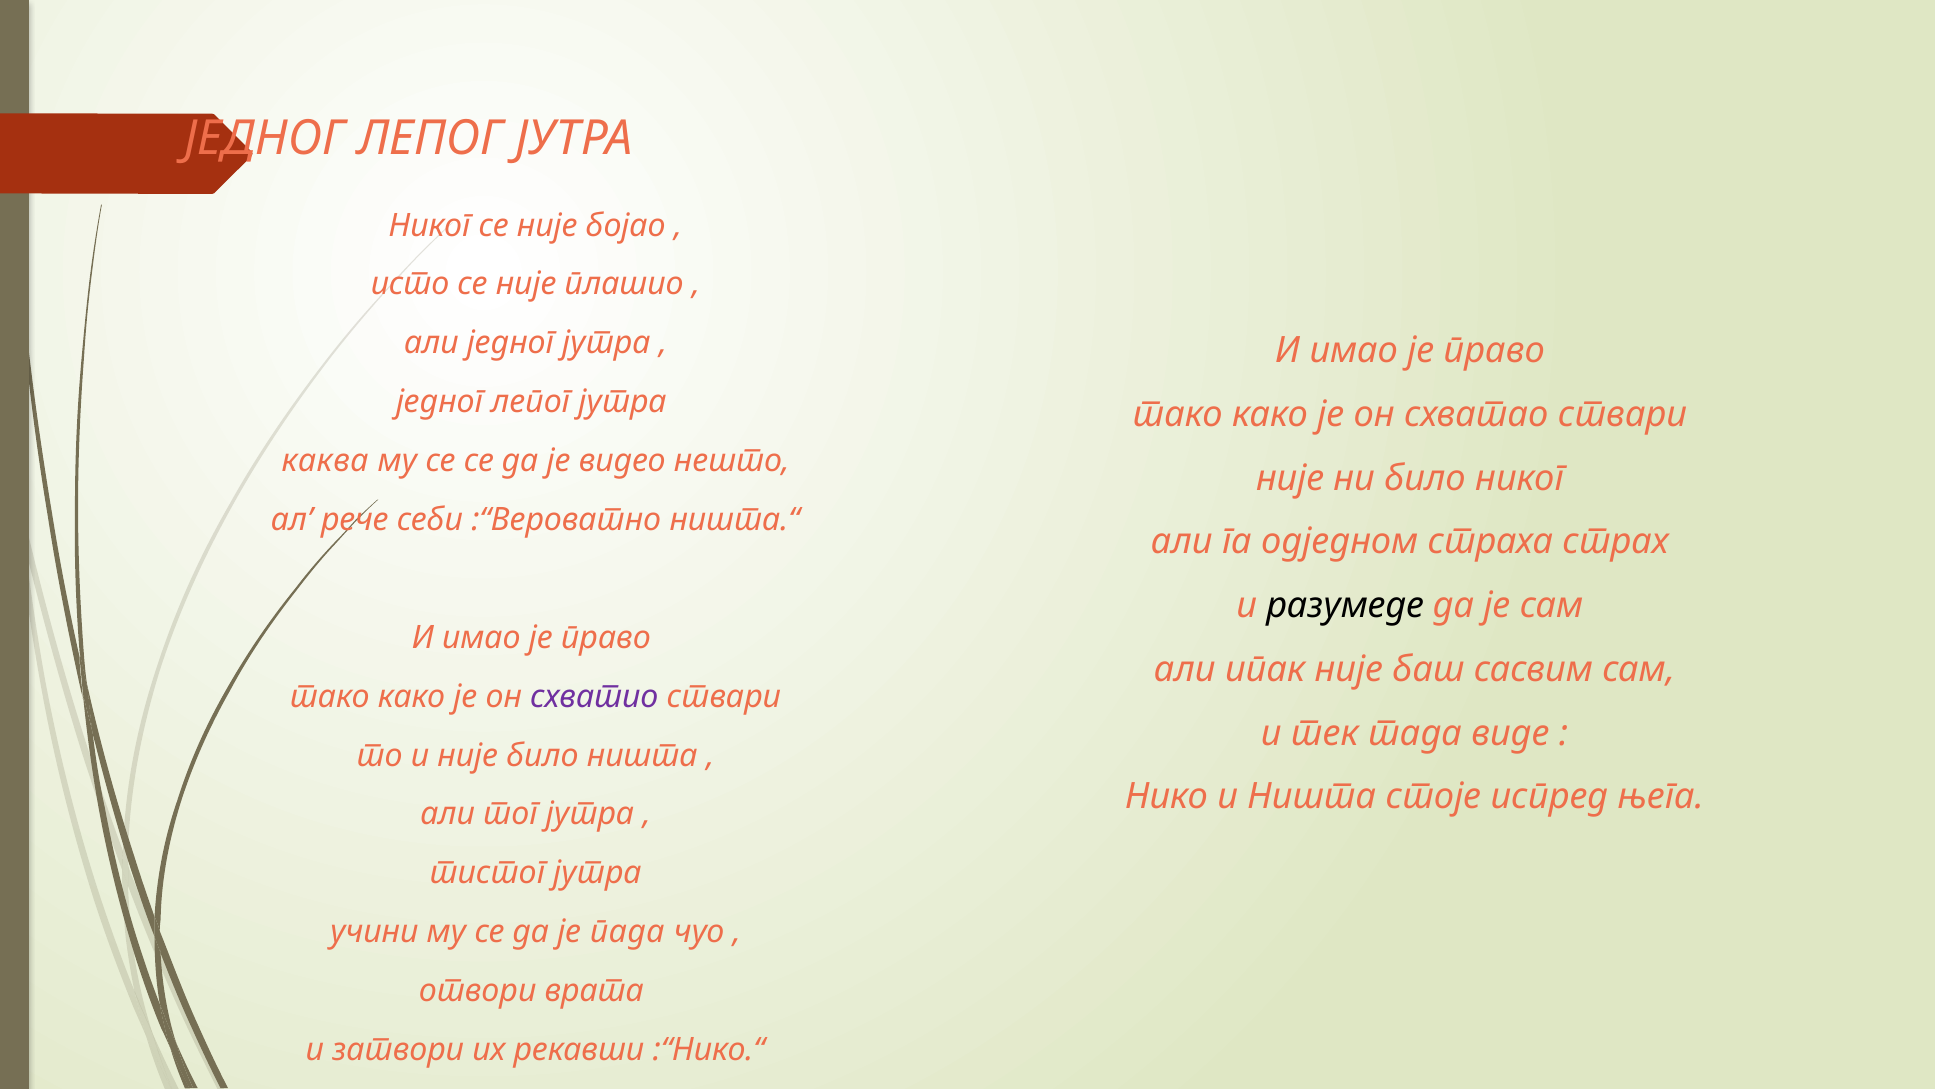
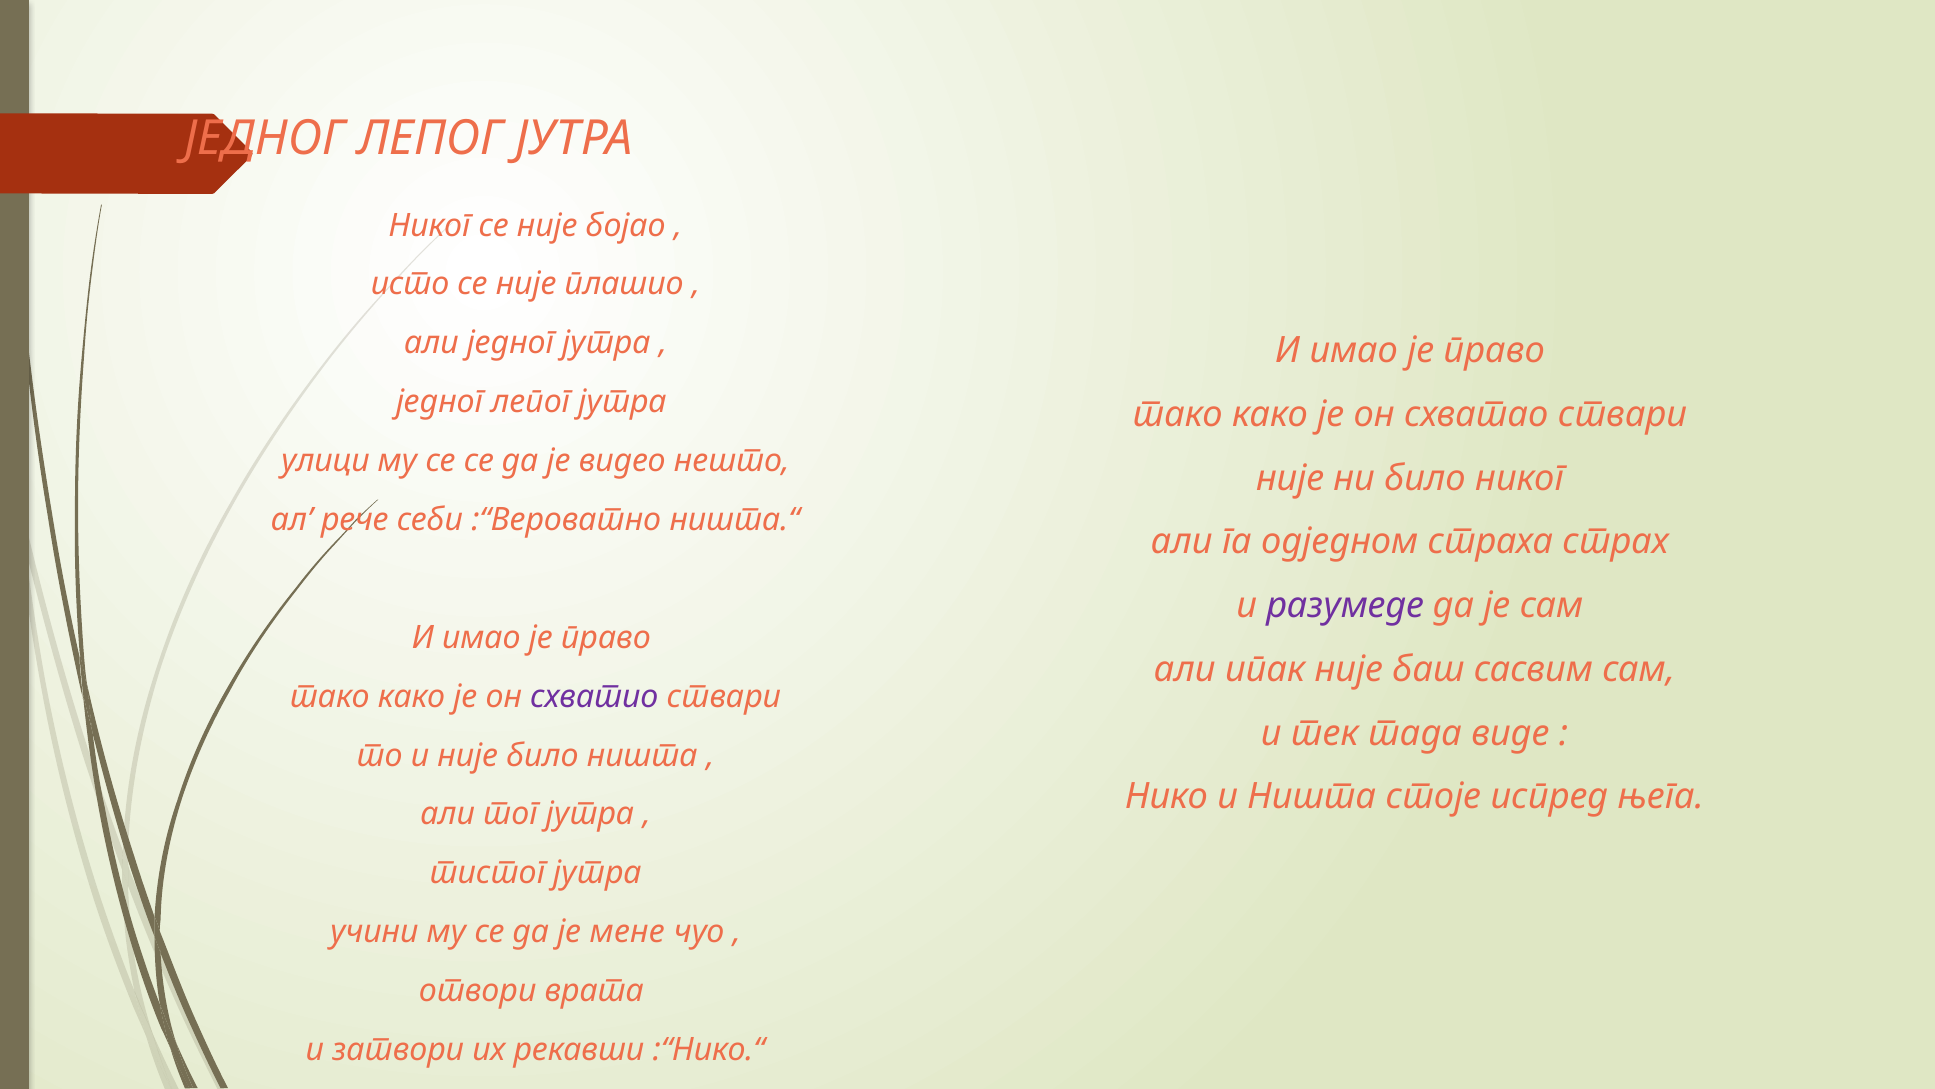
каква: каква -> улици (325, 461)
разумеде colour: black -> purple (1345, 605)
пада: пада -> мене (627, 932)
